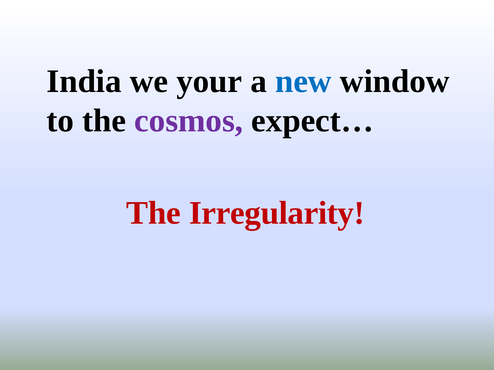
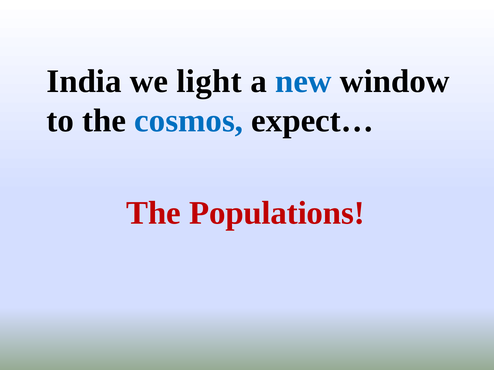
your: your -> light (209, 81)
cosmos colour: purple -> blue (189, 121)
Irregularity: Irregularity -> Populations (277, 213)
